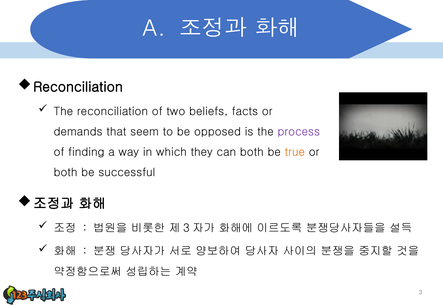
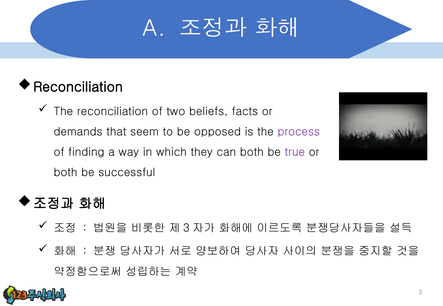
true colour: orange -> purple (295, 152)
